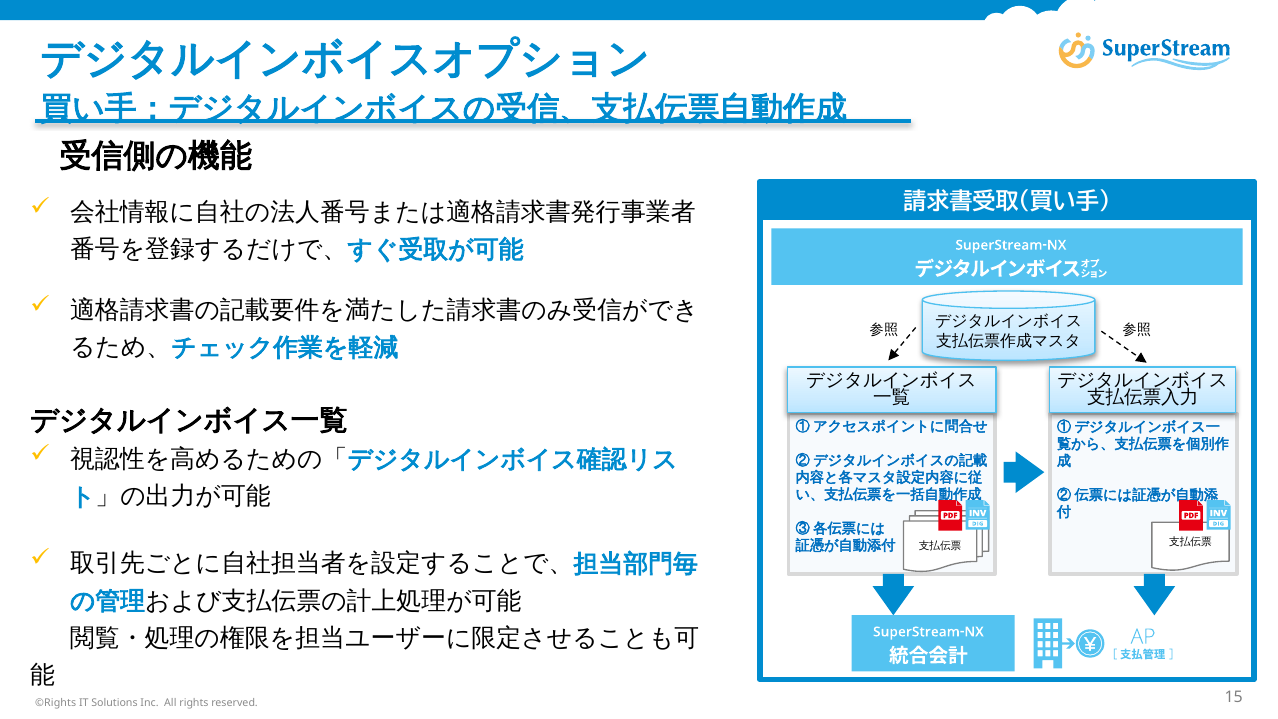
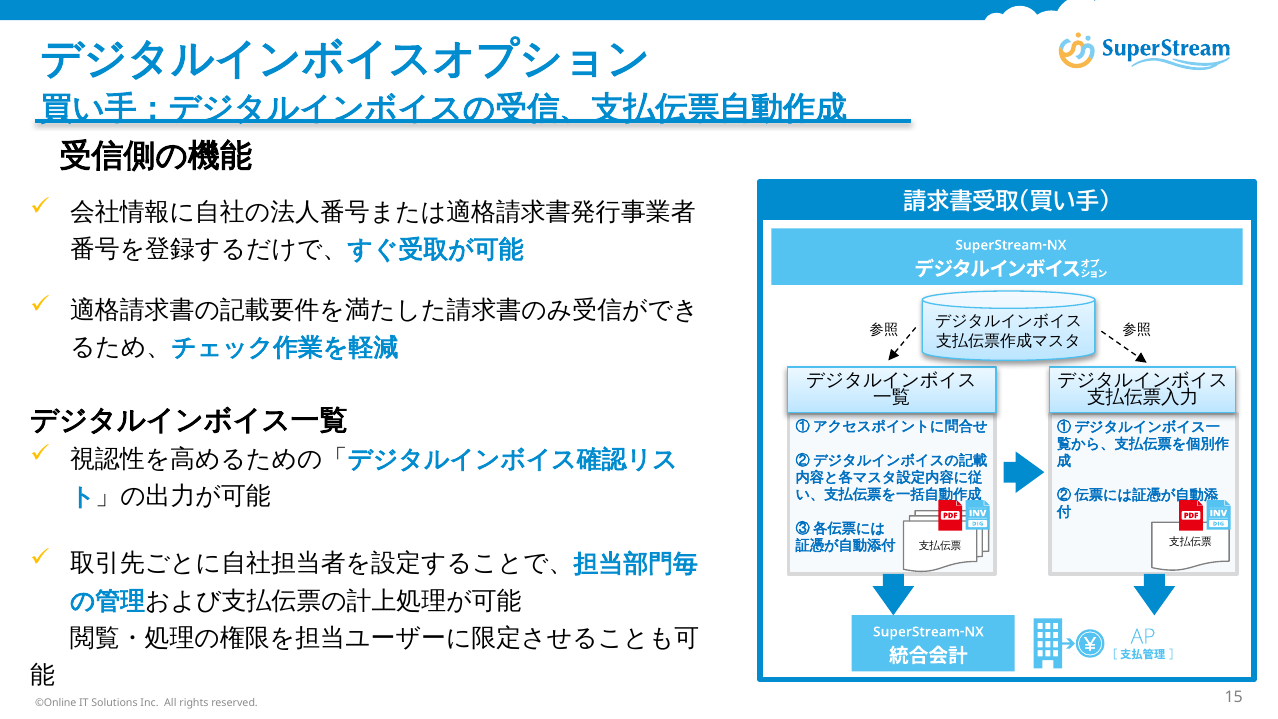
©Rights: ©Rights -> ©Online (56, 702)
